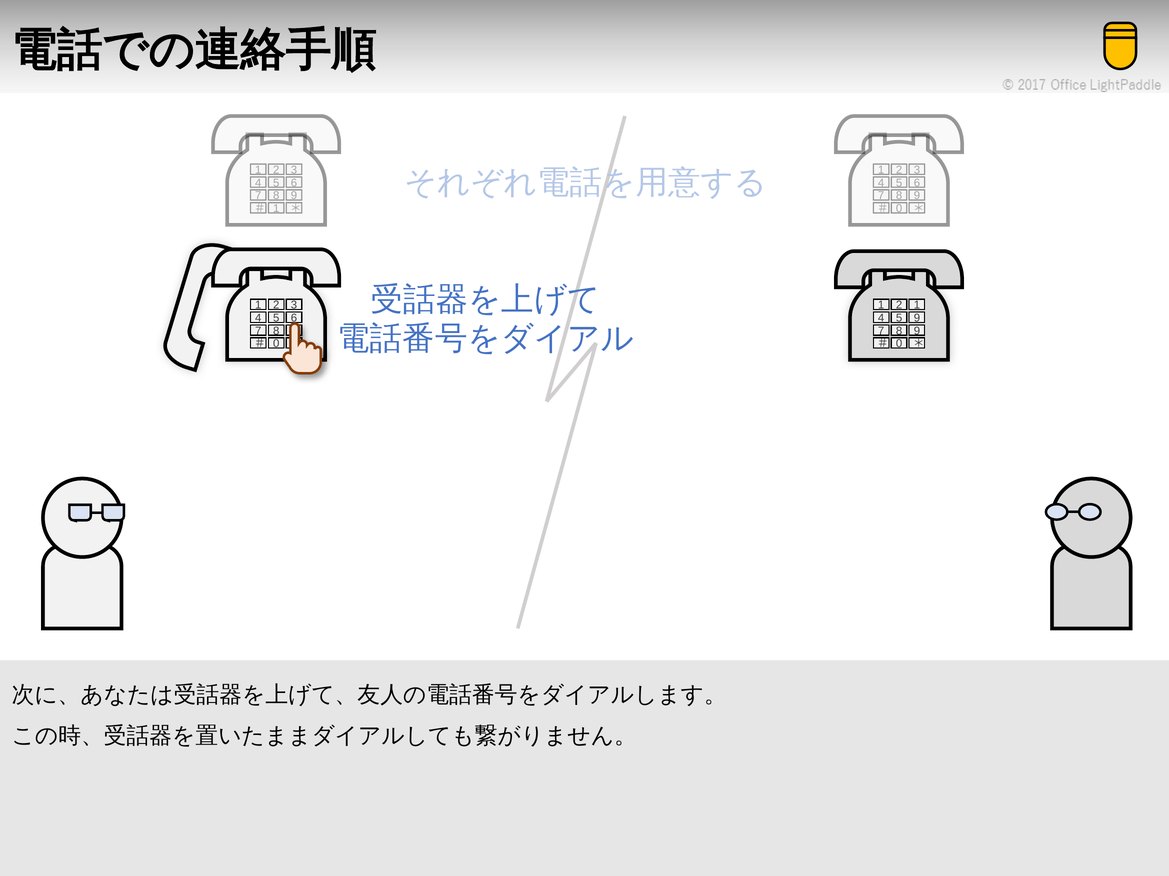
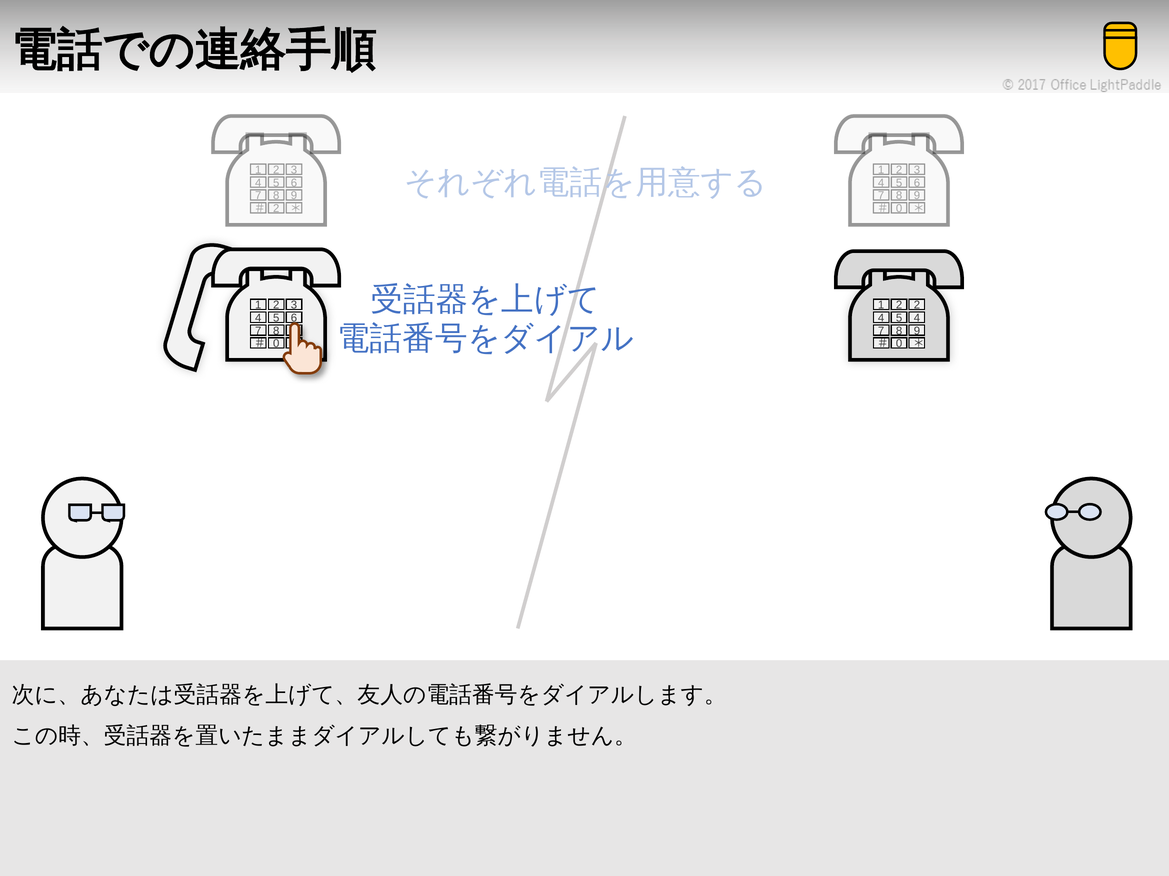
1: 1 -> 2 (276, 209)
2 1: 1 -> 2 (917, 305)
5 9: 9 -> 4 (917, 318)
